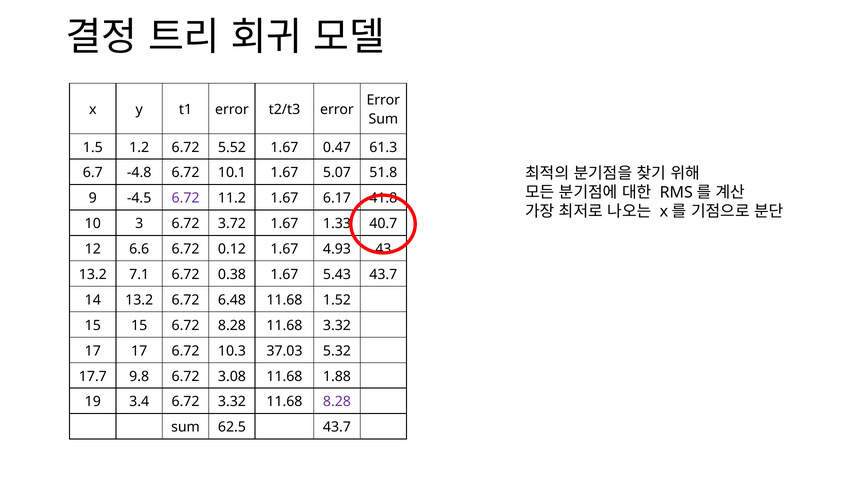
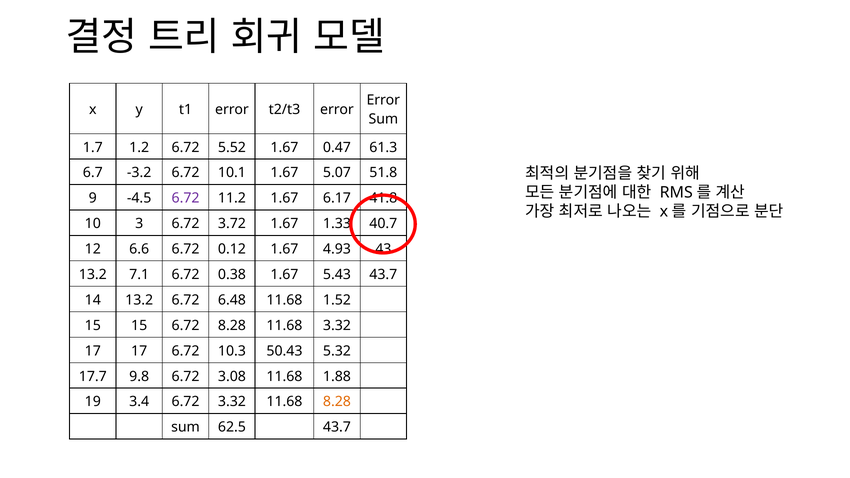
1.5: 1.5 -> 1.7 (93, 147)
-4.8: -4.8 -> -3.2 (139, 173)
37.03: 37.03 -> 50.43 (284, 351)
8.28 colour: purple -> orange (337, 402)
